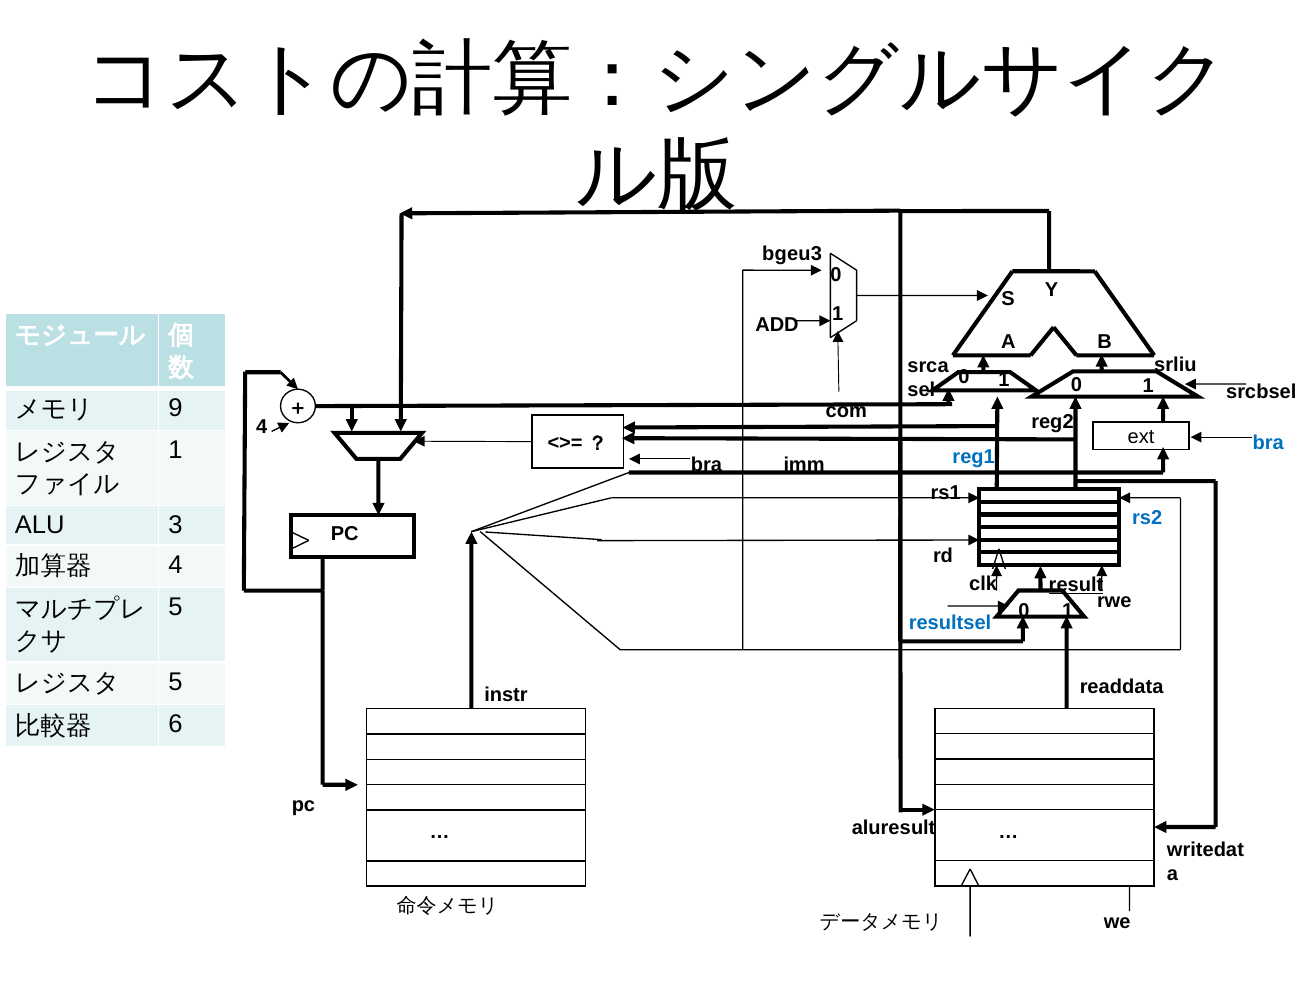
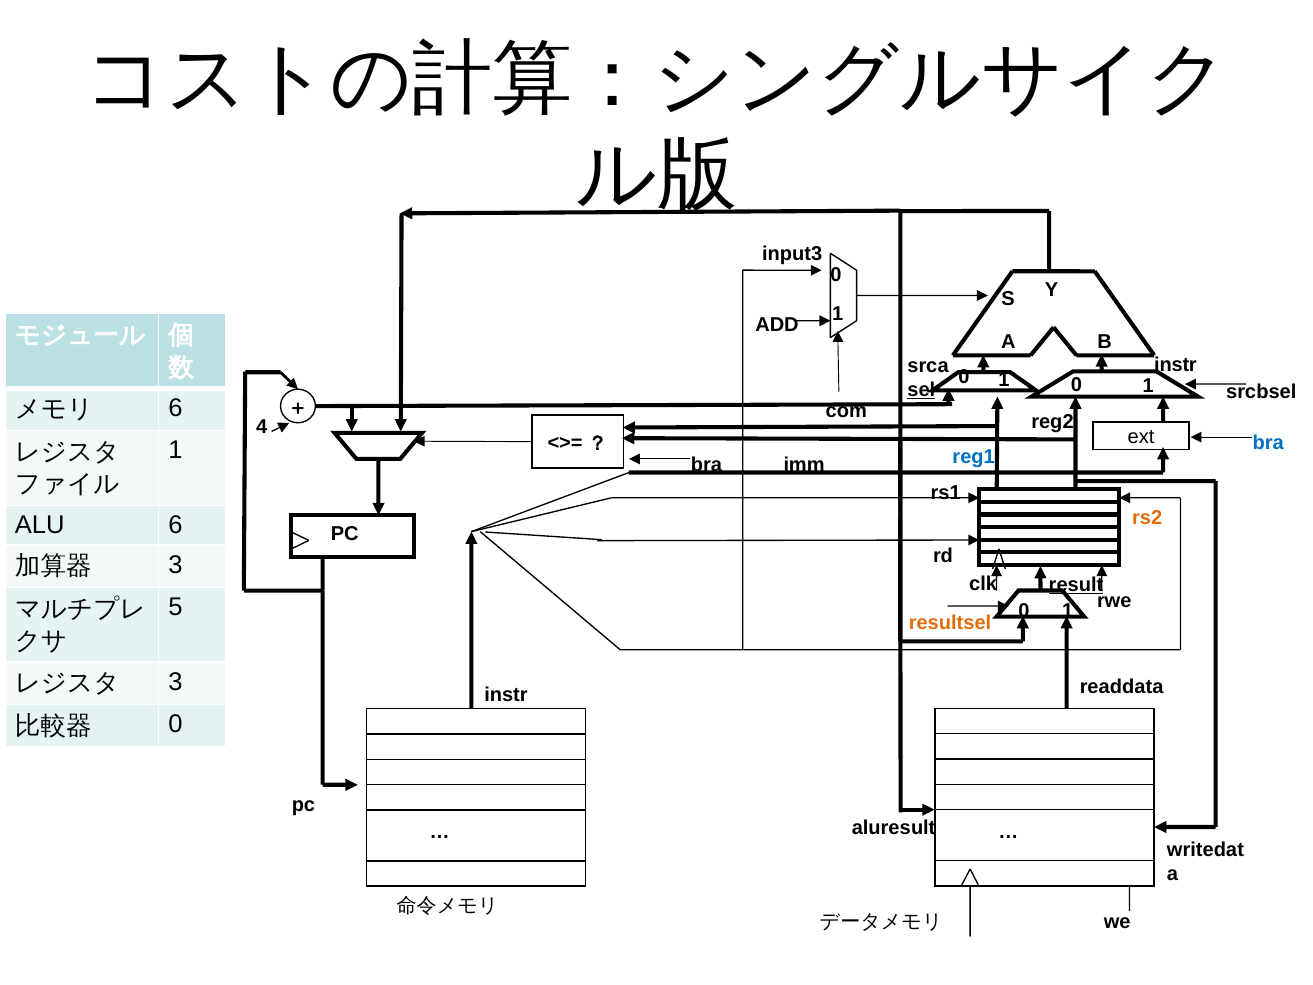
bgeu3: bgeu3 -> input3 (792, 254)
srliu: srliu -> instr (1175, 365)
sel underline: none -> present (921, 390)
9: 9 -> 6 (175, 408)
rs2 colour: blue -> orange (1147, 518)
ALU 3: 3 -> 6 (175, 525)
4: 4 -> 3 (175, 565)
resultsel colour: blue -> orange (950, 623)
5: 5 -> 3 (175, 682)
6: 6 -> 0 (175, 724)
